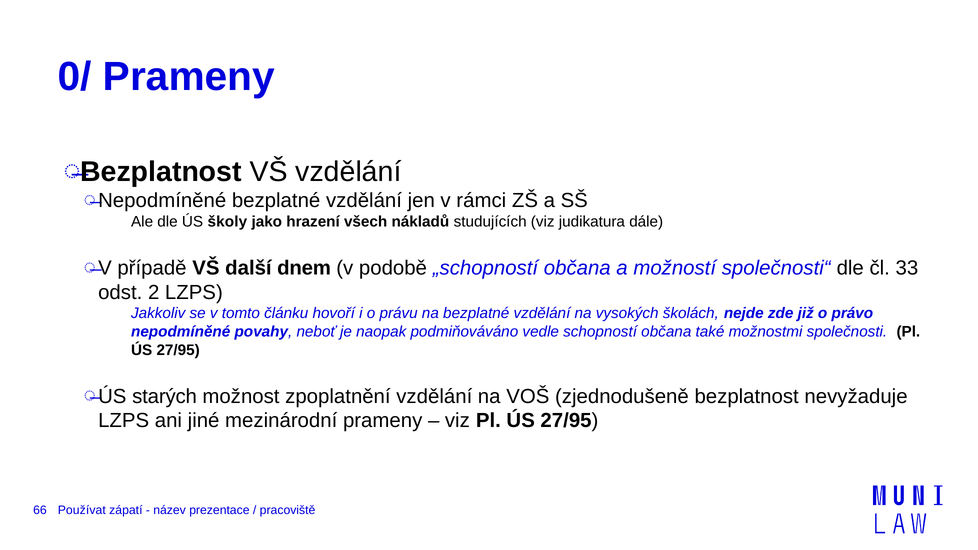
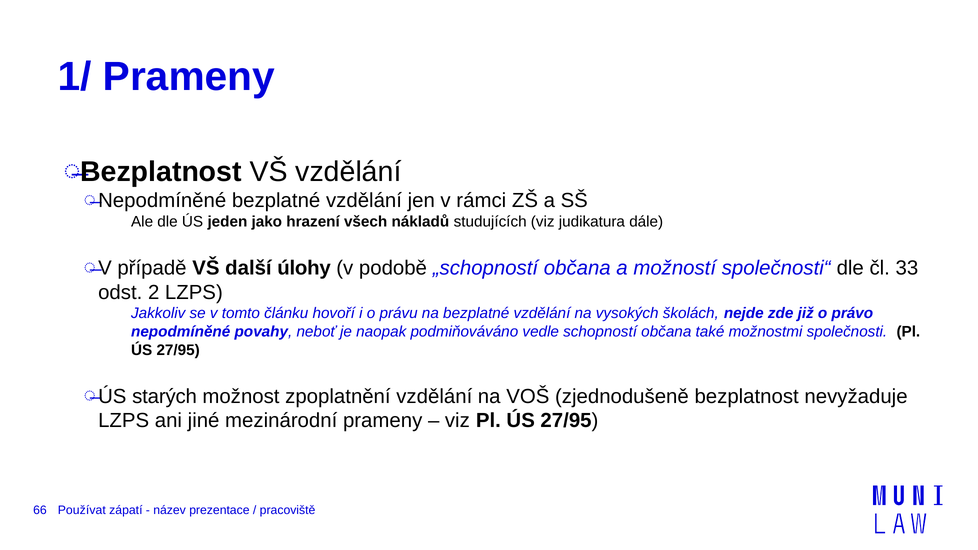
0/: 0/ -> 1/ (75, 77)
školy: školy -> jeden (227, 222)
dnem: dnem -> úlohy (304, 268)
